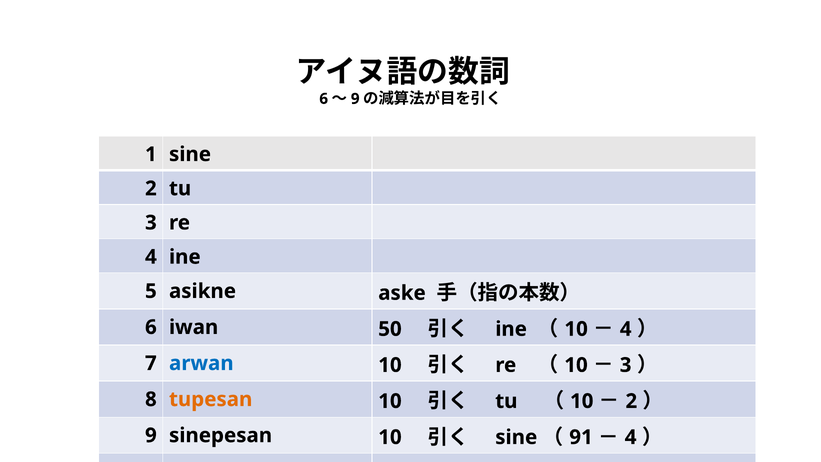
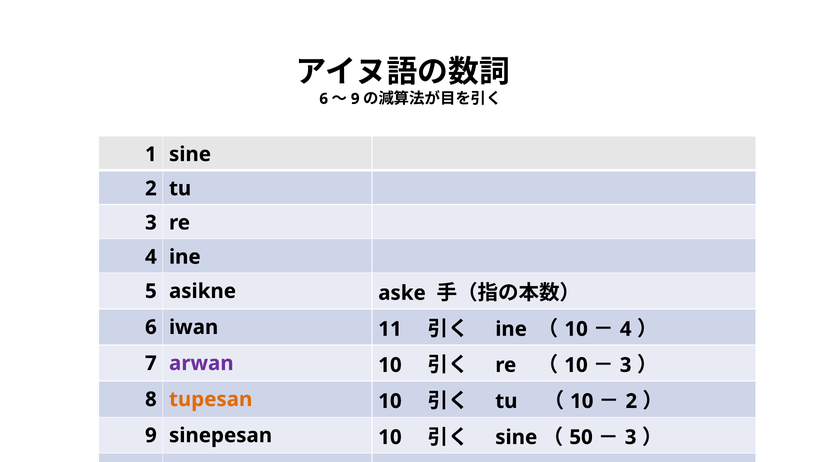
50: 50 -> 11 (390, 329)
arwan colour: blue -> purple (201, 363)
91: 91 -> 50 (581, 437)
4: 4 -> 3 (631, 437)
